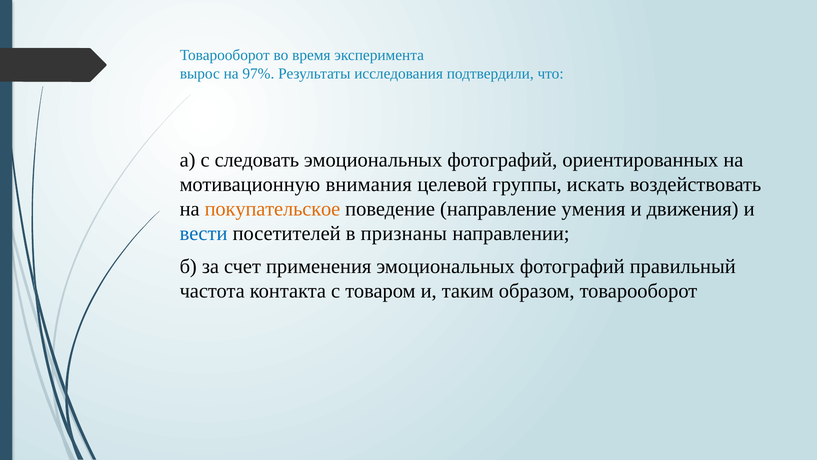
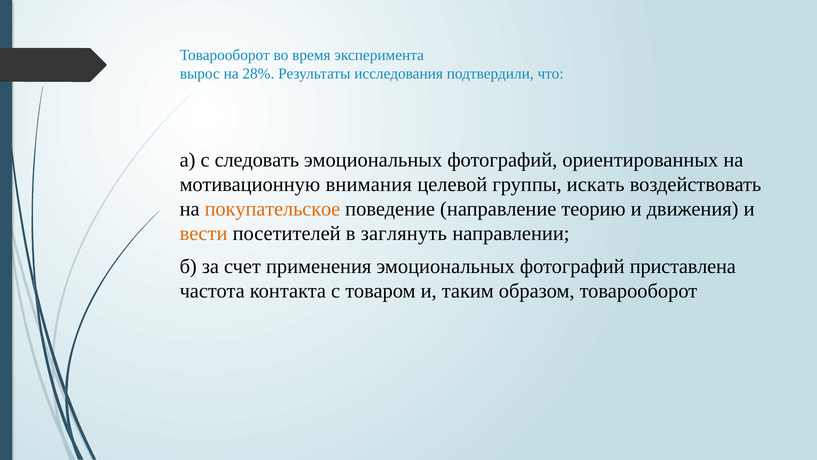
97%: 97% -> 28% (258, 74)
умения: умения -> теорию (594, 209)
вести colour: blue -> orange (204, 233)
признаны: признаны -> заглянуть (404, 233)
правильный: правильный -> приставлена (683, 266)
